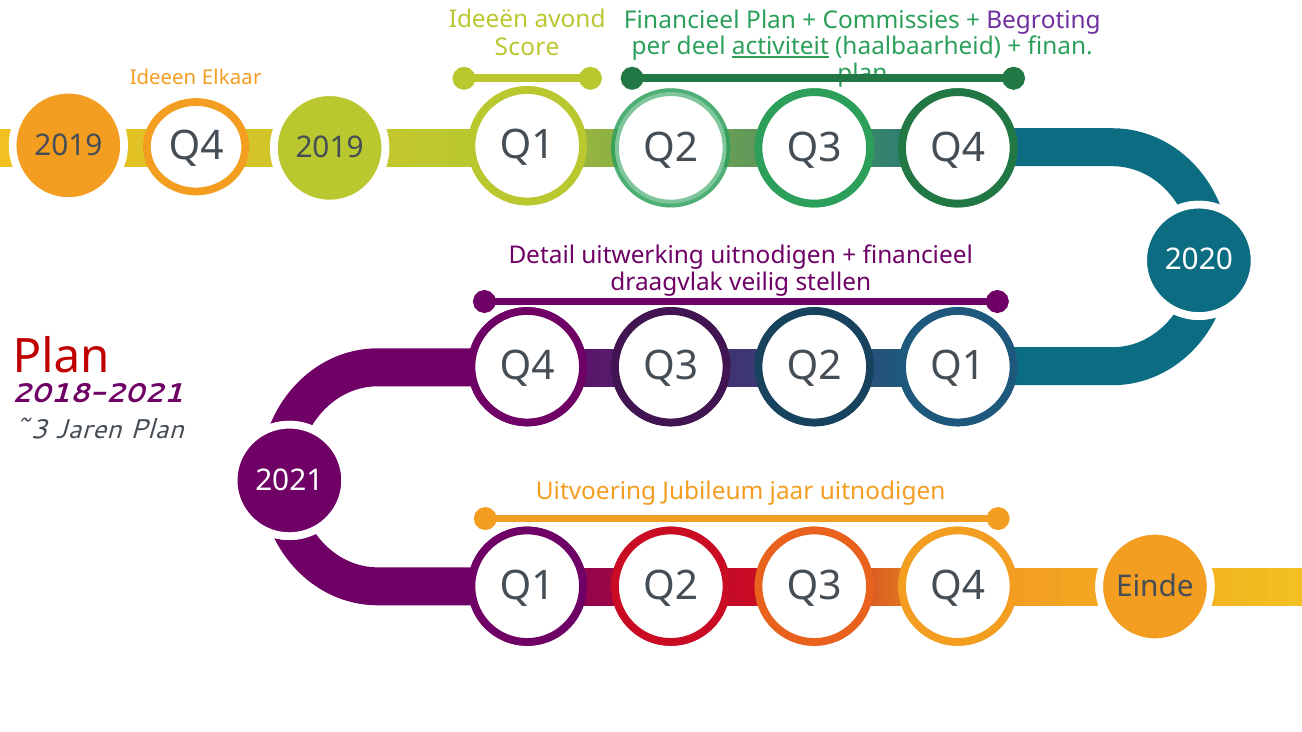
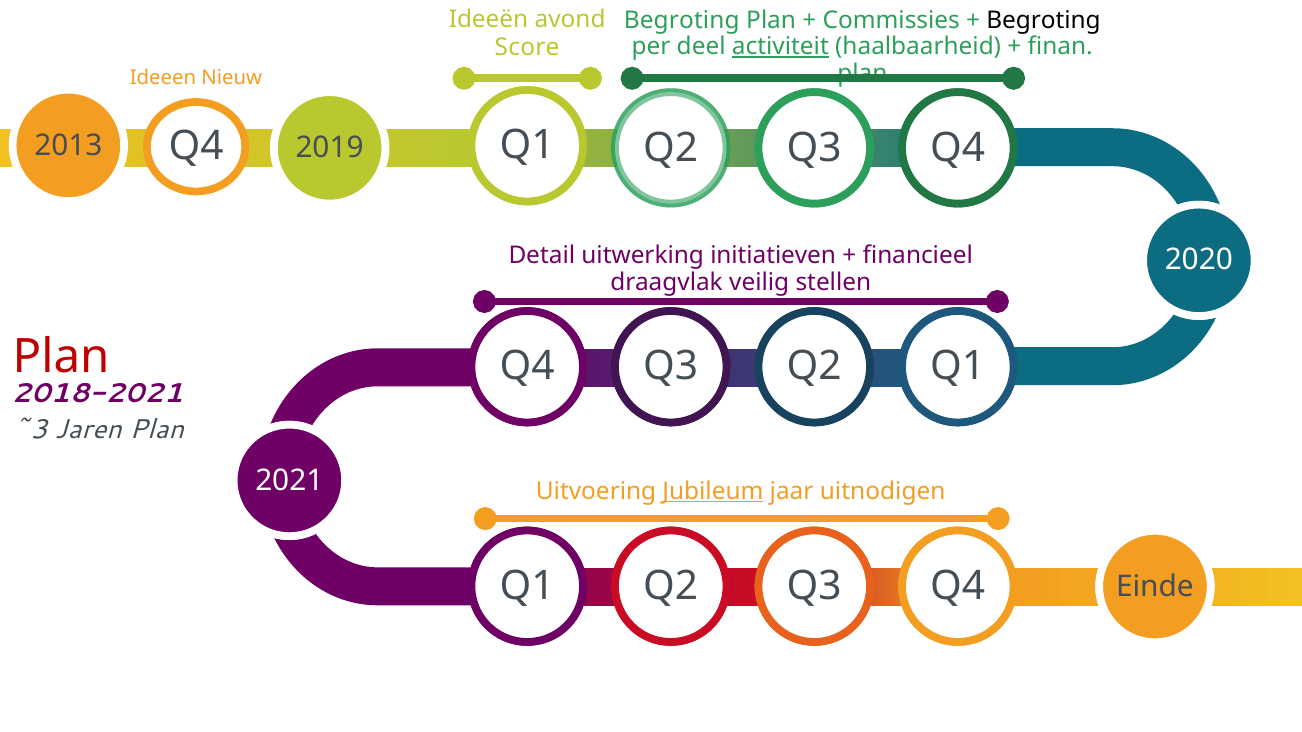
Financieel: Financieel -> Begroting (682, 20)
Begroting colour: purple -> black (1044, 20)
Elkaar: Elkaar -> Nieuw (232, 78)
2019: 2019 -> 2013 (68, 145)
uitwerking uitnodigen: uitnodigen -> initiatieven (773, 256)
Jubileum underline: none -> present (713, 491)
